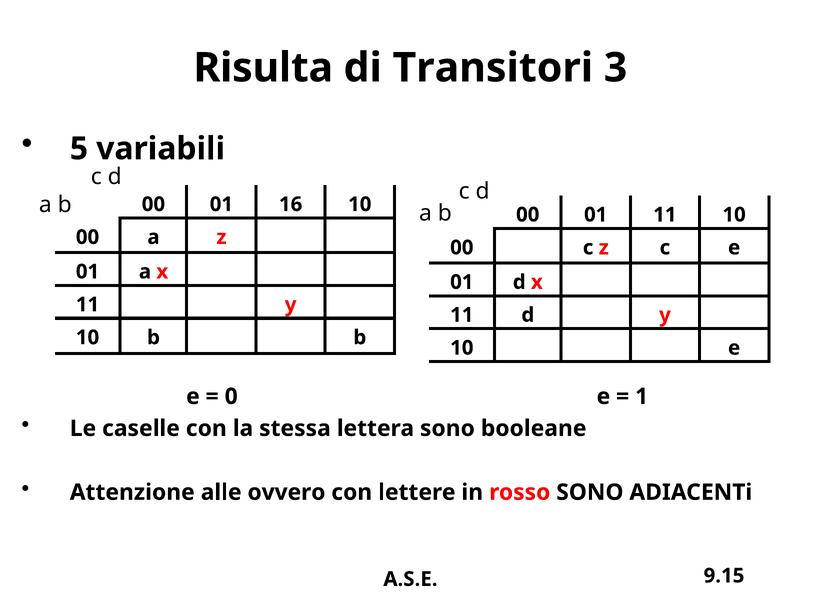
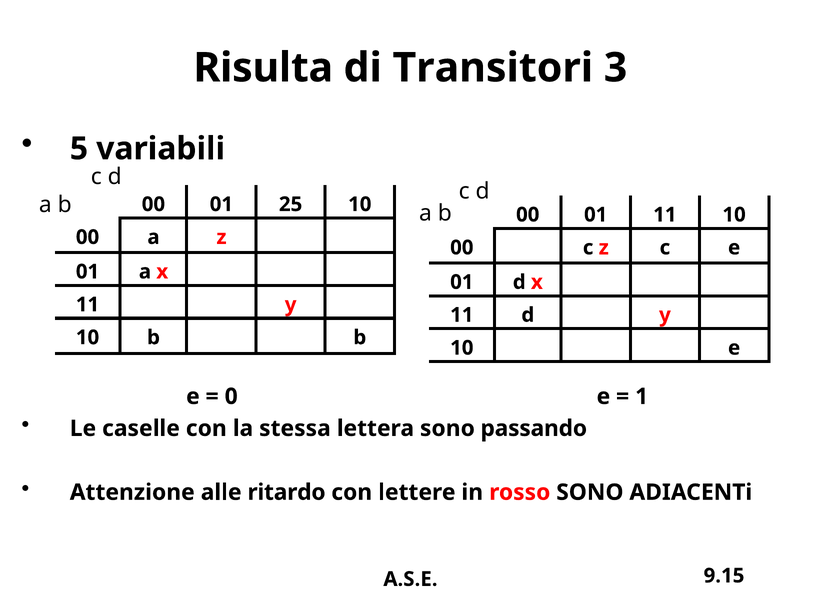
16: 16 -> 25 (291, 204)
booleane: booleane -> passando (534, 428)
ovvero: ovvero -> ritardo (287, 492)
